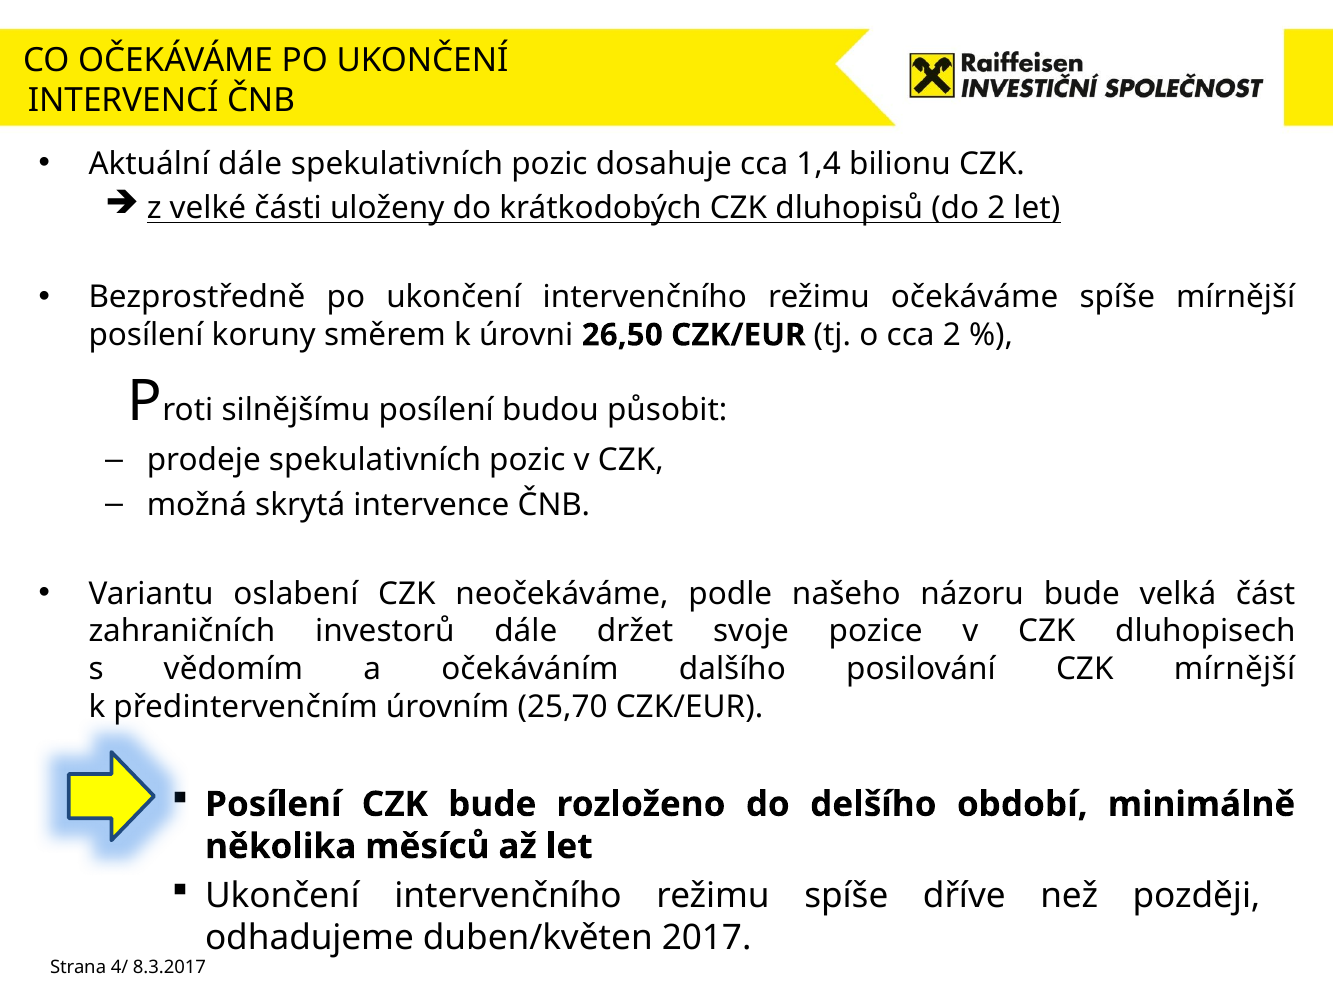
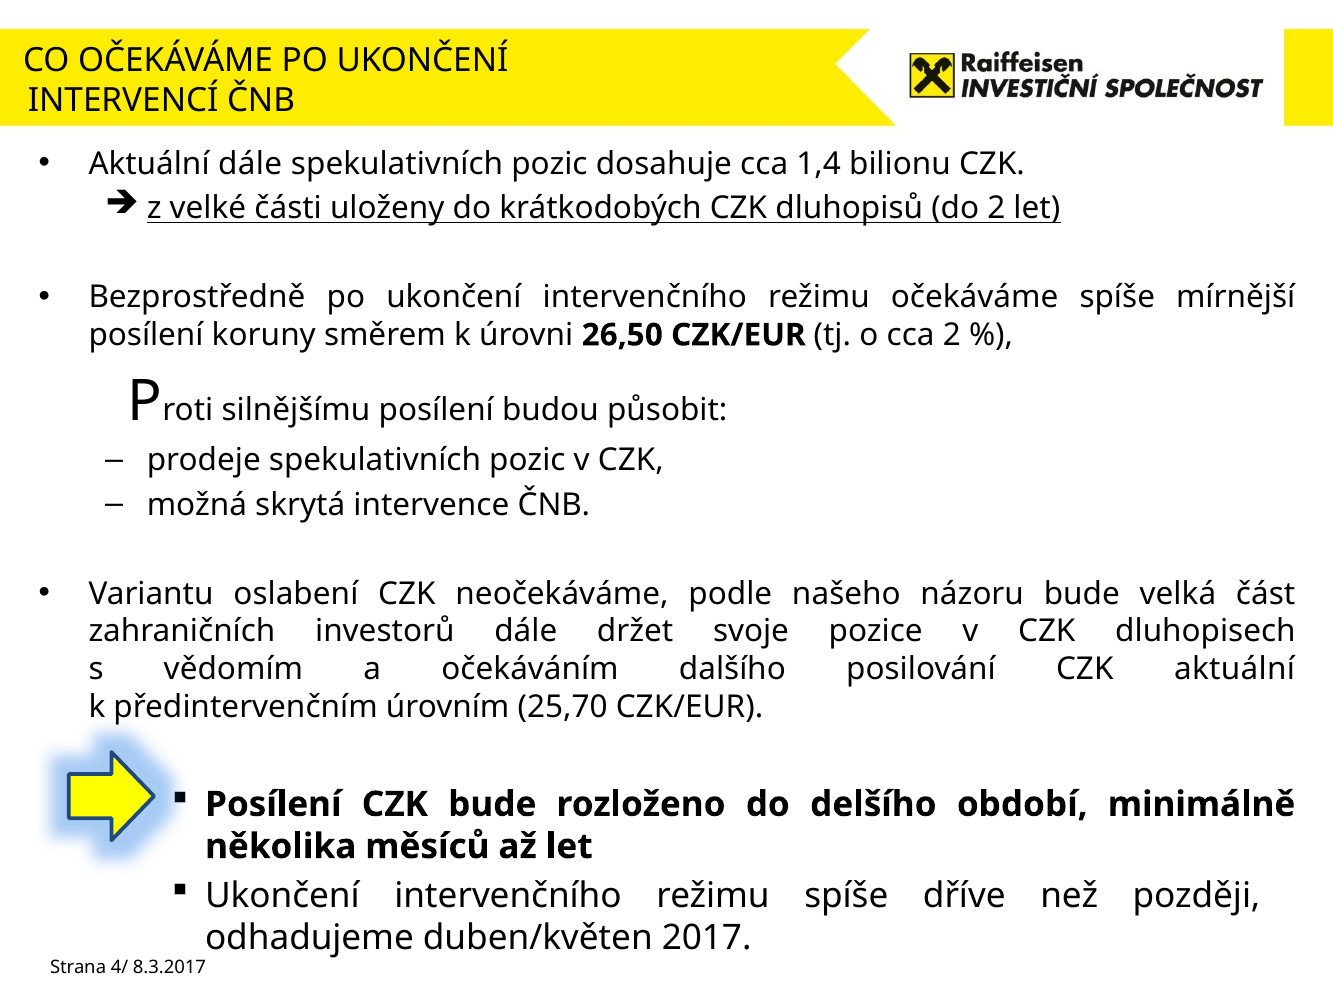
CZK mírnější: mírnější -> aktuální (1235, 669)
